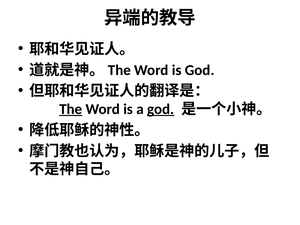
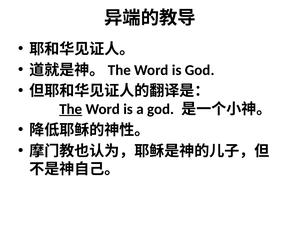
god underline: present -> none (161, 109)
